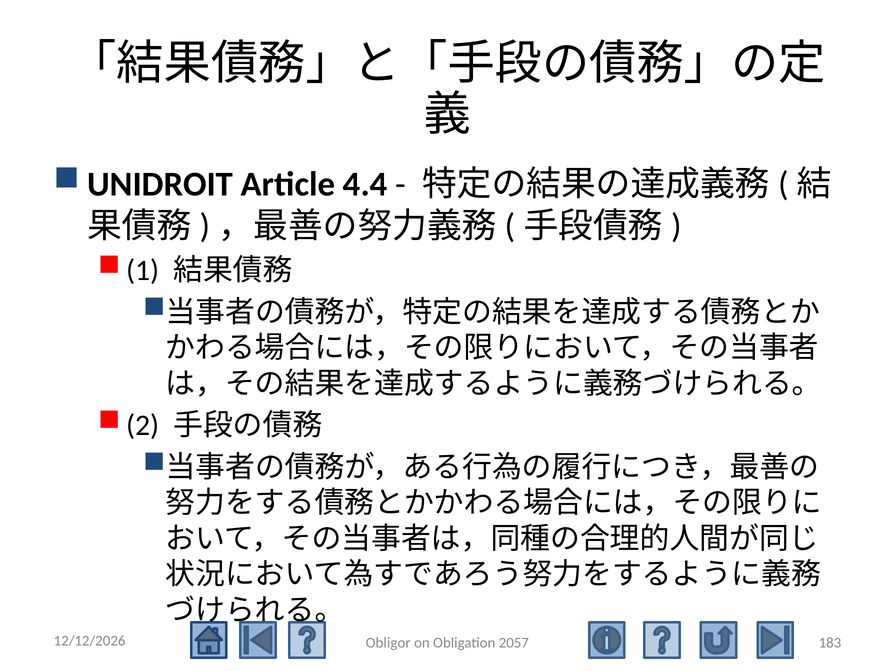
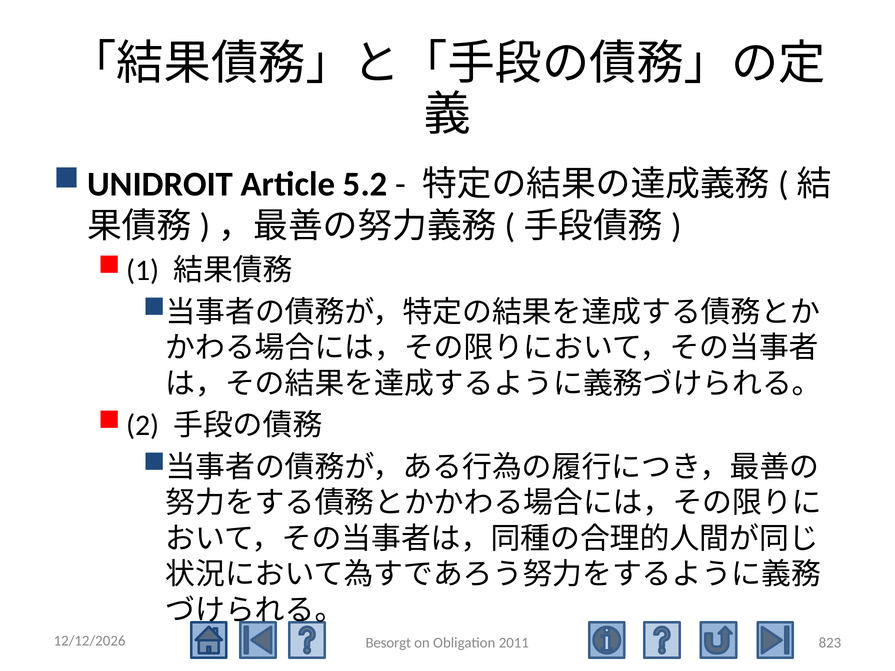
4.4: 4.4 -> 5.2 (365, 184)
183: 183 -> 823 (830, 643)
Obligor: Obligor -> Besorgt (388, 643)
2057: 2057 -> 2011 (514, 643)
